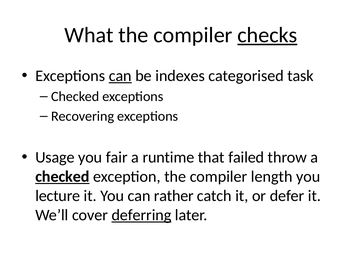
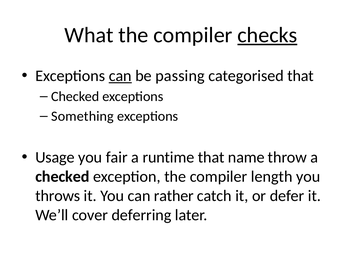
indexes: indexes -> passing (180, 76)
categorised task: task -> that (301, 76)
Recovering: Recovering -> Something (83, 116)
failed: failed -> name (246, 158)
checked underline: present -> none (62, 177)
lecture: lecture -> throws (58, 196)
deferring underline: present -> none (141, 216)
